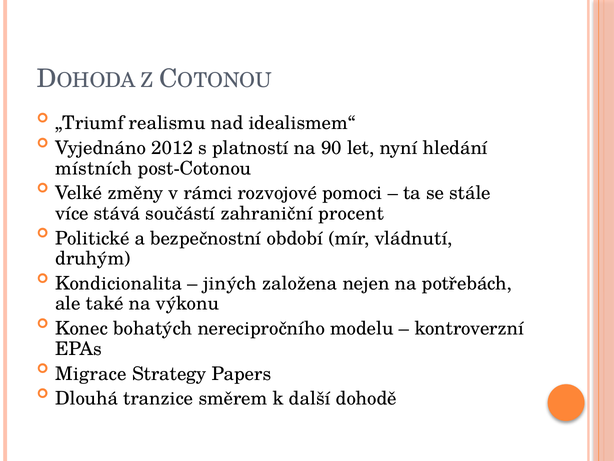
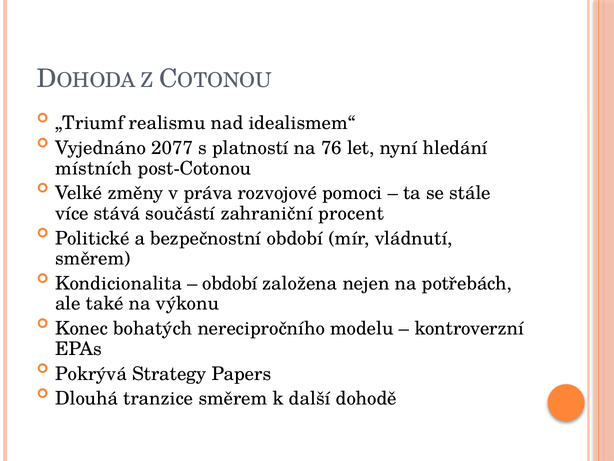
2012: 2012 -> 2077 (172, 148)
90: 90 -> 76 (331, 148)
rámci: rámci -> práva (208, 193)
druhým: druhým -> směrem (93, 258)
jiných: jiných -> období (230, 283)
Migrace: Migrace -> Pokrývá (91, 373)
